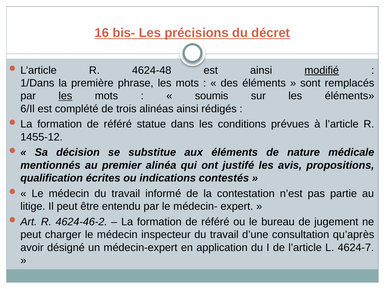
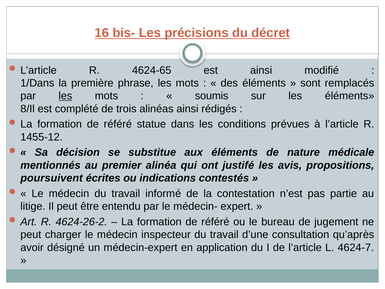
4624-48: 4624-48 -> 4624-65 (152, 70)
modifié underline: present -> none (322, 70)
6/Il: 6/Il -> 8/Il (28, 109)
qualification: qualification -> poursuivent (52, 178)
4624-46-2: 4624-46-2 -> 4624-26-2 (81, 222)
